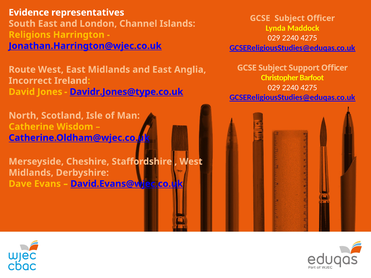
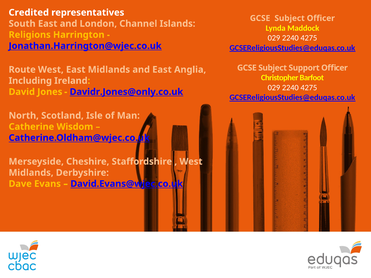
Evidence: Evidence -> Credited (29, 13)
Incorrect: Incorrect -> Including (30, 81)
Davidr.Jones@type.co.uk: Davidr.Jones@type.co.uk -> Davidr.Jones@only.co.uk (126, 92)
